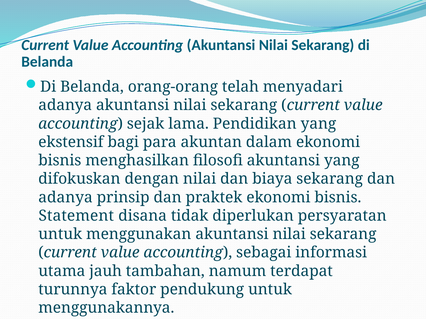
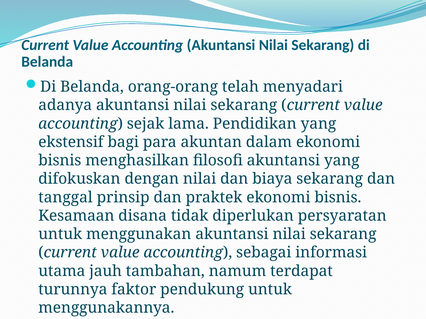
adanya: adanya -> tanggal (65, 198)
Statement: Statement -> Kesamaan (76, 216)
